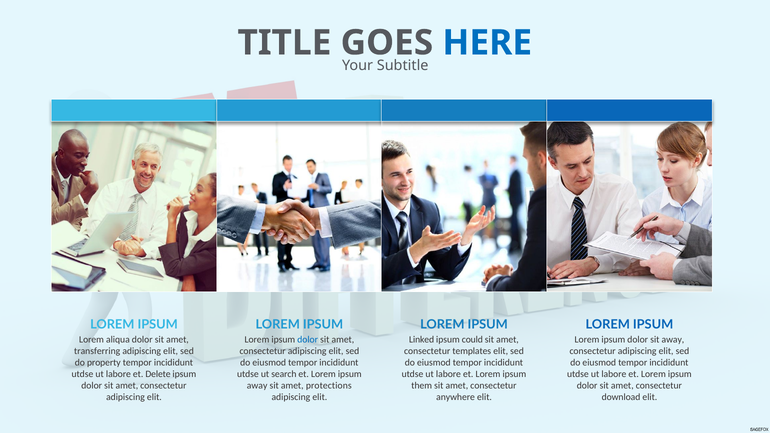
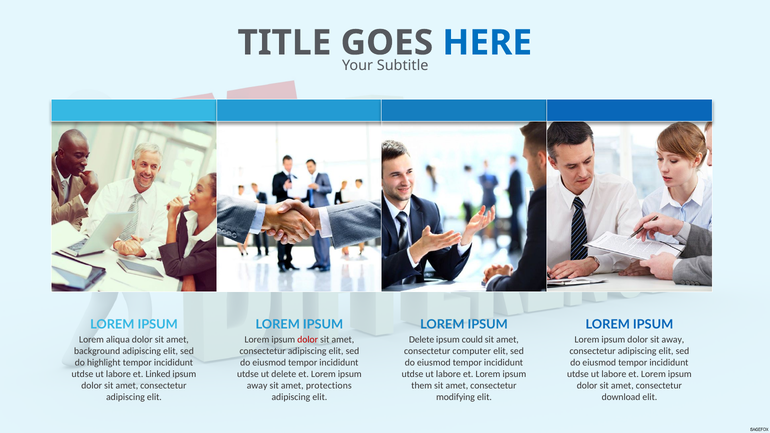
dolor colour: blue -> red (308, 340)
Linked: Linked -> Delete (422, 340)
transferring: transferring -> background (97, 351)
templates: templates -> computer (472, 351)
property: property -> highlight (104, 363)
Delete: Delete -> Linked (158, 374)
ut search: search -> delete (284, 374)
anywhere: anywhere -> modifying (456, 397)
